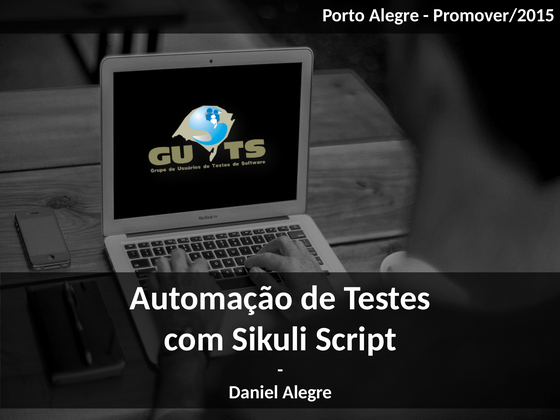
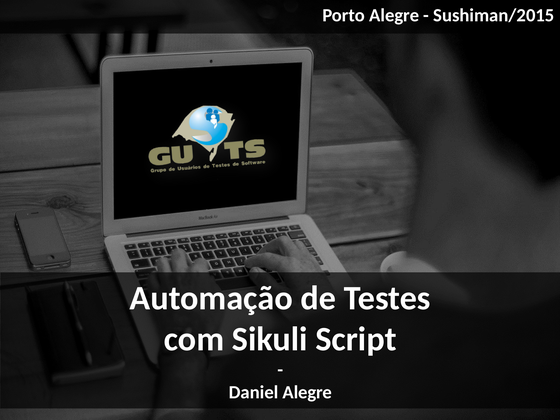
Promover/2015: Promover/2015 -> Sushiman/2015 (494, 15)
